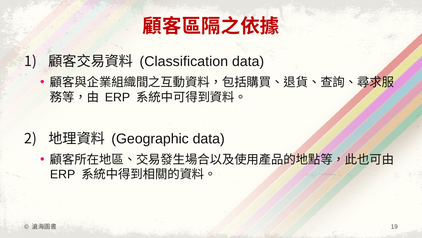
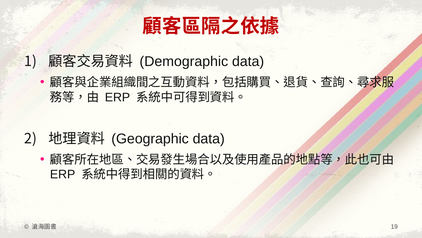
Classification: Classification -> Demographic (184, 61)
